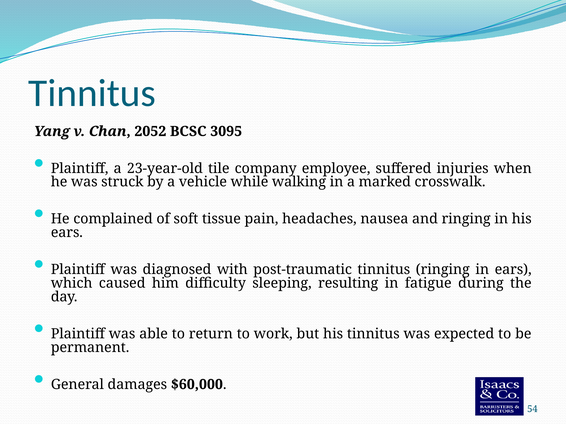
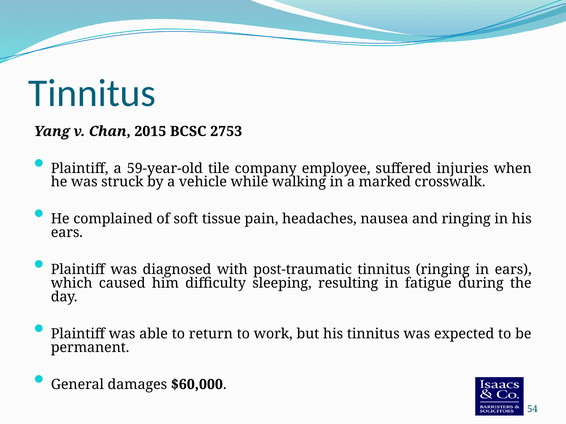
2052: 2052 -> 2015 (150, 132)
3095: 3095 -> 2753 (226, 132)
23-year-old: 23-year-old -> 59-year-old (165, 169)
